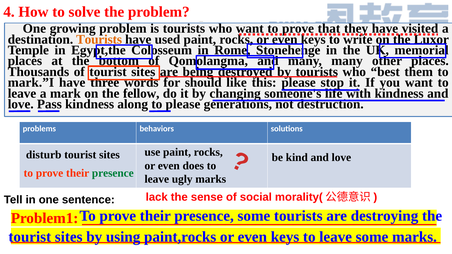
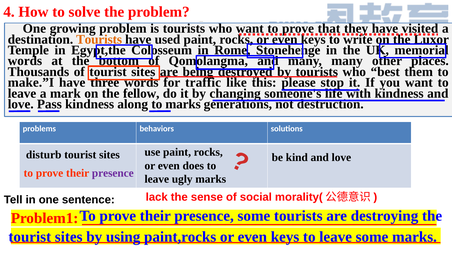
places: places -> words (25, 61)
mark.”I: mark.”I -> make.”I (31, 83)
should: should -> traffic (203, 83)
please: please -> marks (183, 104)
presence colour: green -> purple (113, 173)
